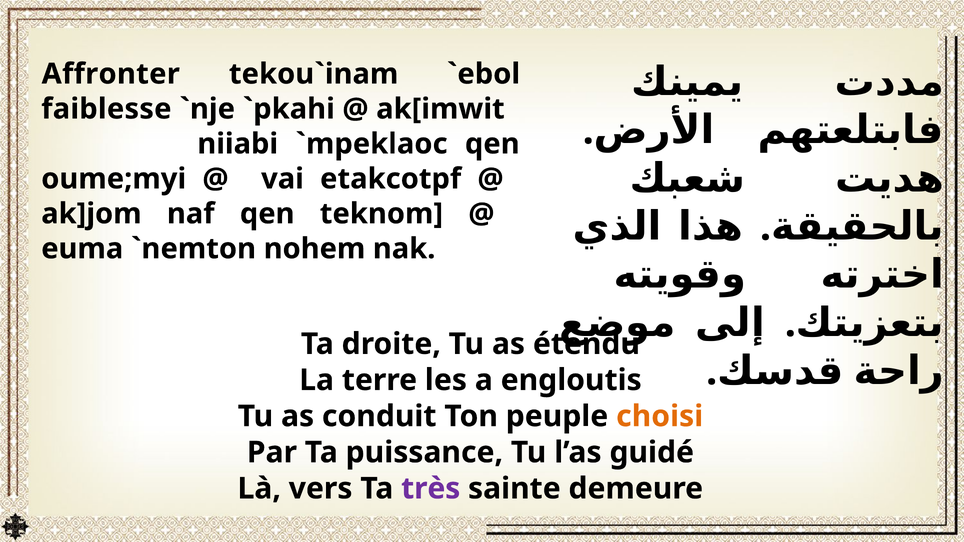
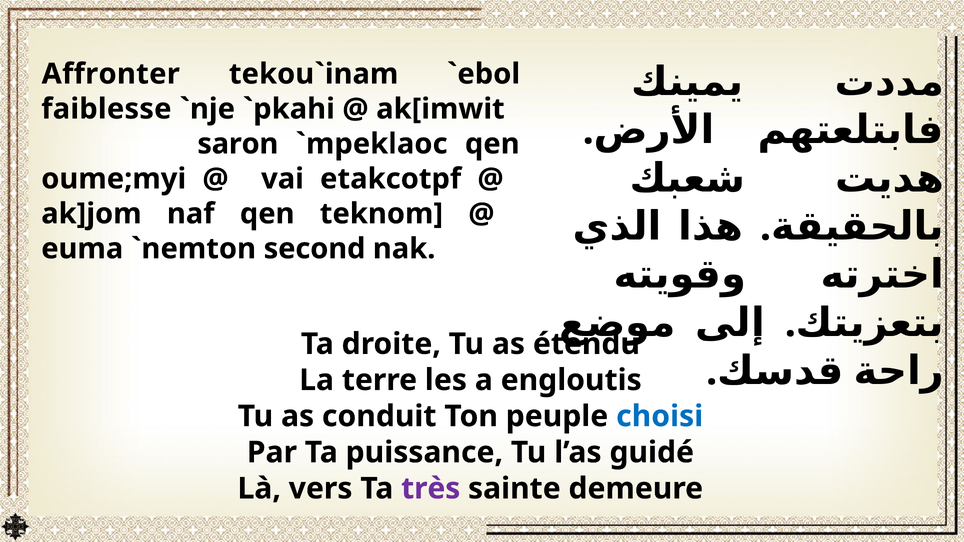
niiabi: niiabi -> saron (238, 144)
nohem: nohem -> second (315, 249)
choisi colour: orange -> blue (660, 416)
